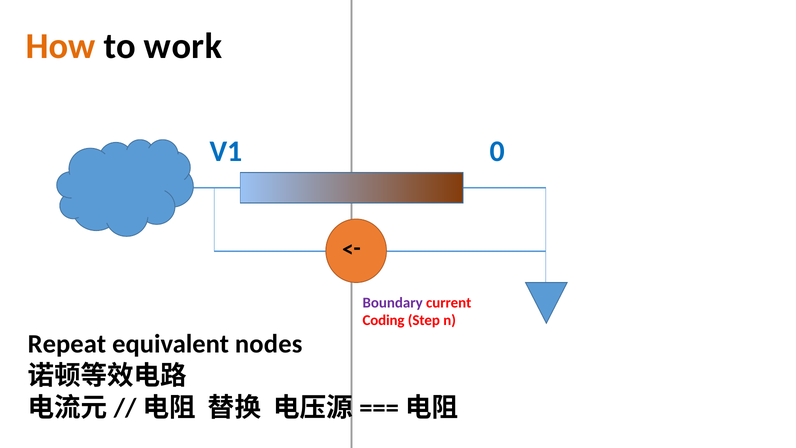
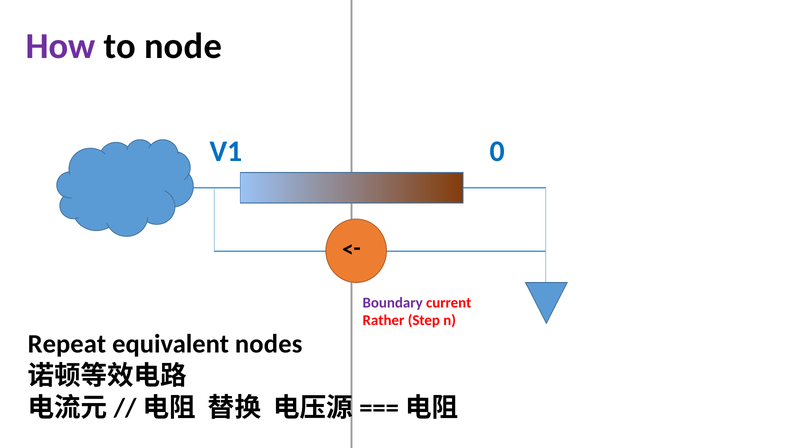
How colour: orange -> purple (61, 46)
work: work -> node (183, 46)
Coding: Coding -> Rather (383, 320)
